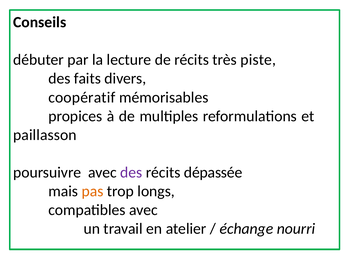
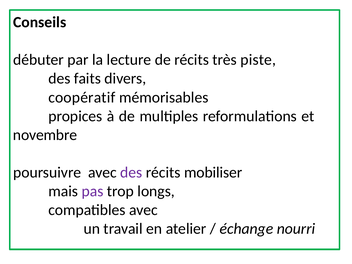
paillasson: paillasson -> novembre (45, 135)
dépassée: dépassée -> mobiliser (213, 172)
pas colour: orange -> purple (92, 191)
